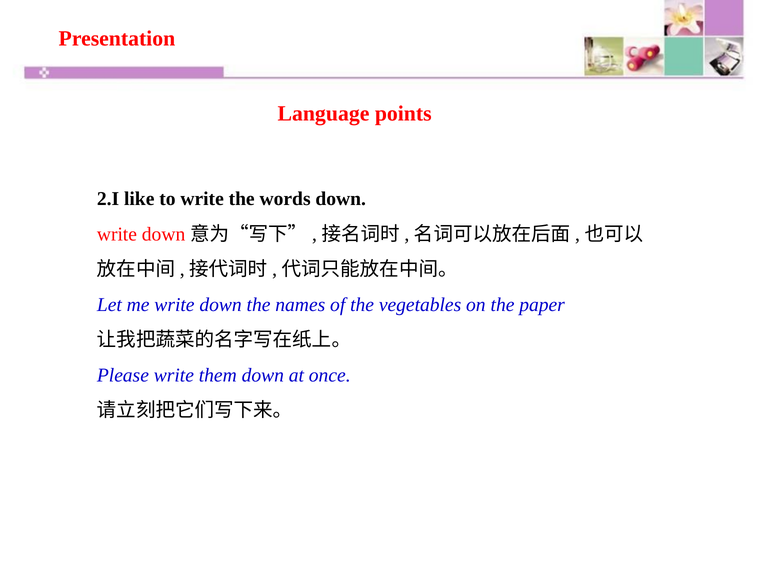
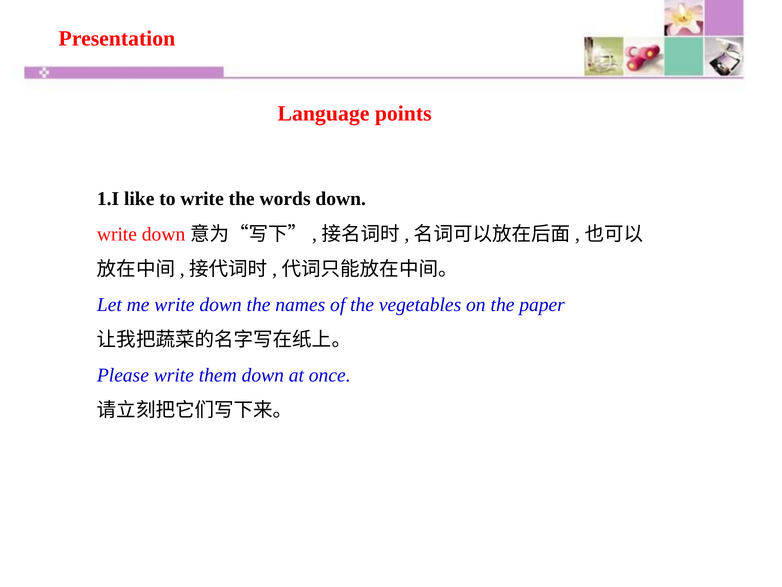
2.I: 2.I -> 1.I (108, 199)
